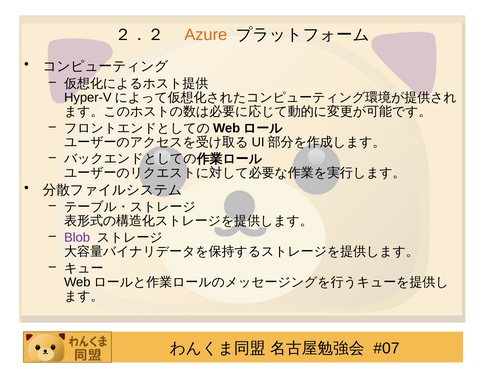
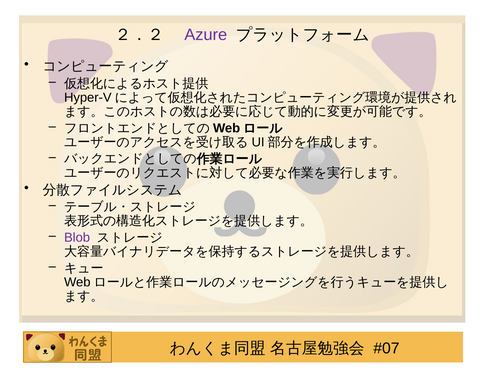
Azure colour: orange -> purple (206, 35)
